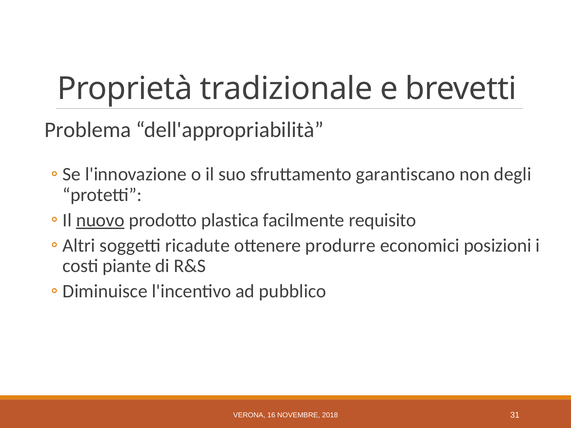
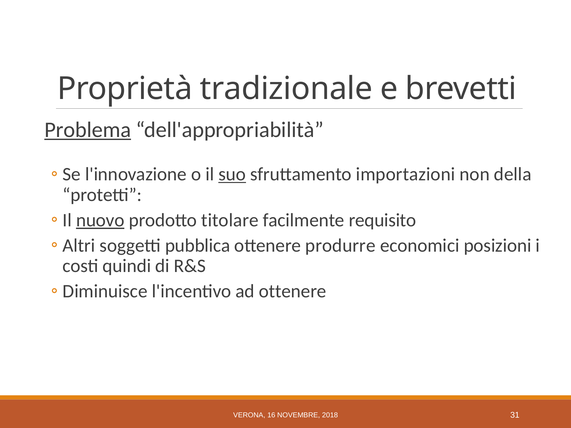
Problema underline: none -> present (88, 130)
suo underline: none -> present (232, 174)
garantiscano: garantiscano -> importazioni (406, 174)
degli: degli -> della (513, 174)
plastica: plastica -> titolare (230, 220)
ricadute: ricadute -> pubblica (198, 246)
piante: piante -> quindi (127, 266)
ad pubblico: pubblico -> ottenere (293, 291)
